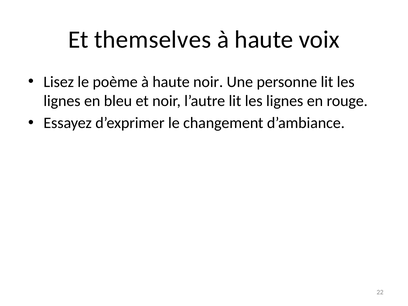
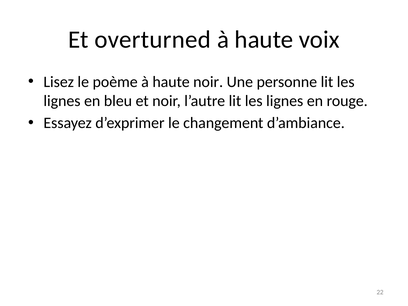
themselves: themselves -> overturned (153, 39)
